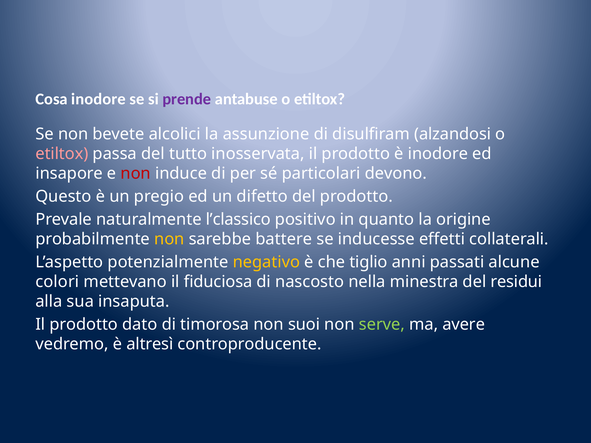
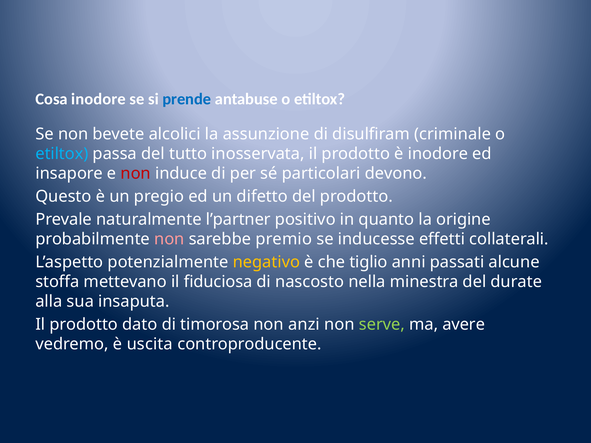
prende colour: purple -> blue (187, 99)
alzandosi: alzandosi -> criminale (453, 134)
etiltox colour: pink -> light blue (62, 154)
l’classico: l’classico -> l’partner (238, 219)
non colour: yellow -> pink (169, 239)
battere: battere -> premio (284, 239)
colori: colori -> stoffa (57, 282)
residui: residui -> durate (516, 282)
suoi: suoi -> anzi (304, 324)
altresì: altresì -> uscita (150, 344)
